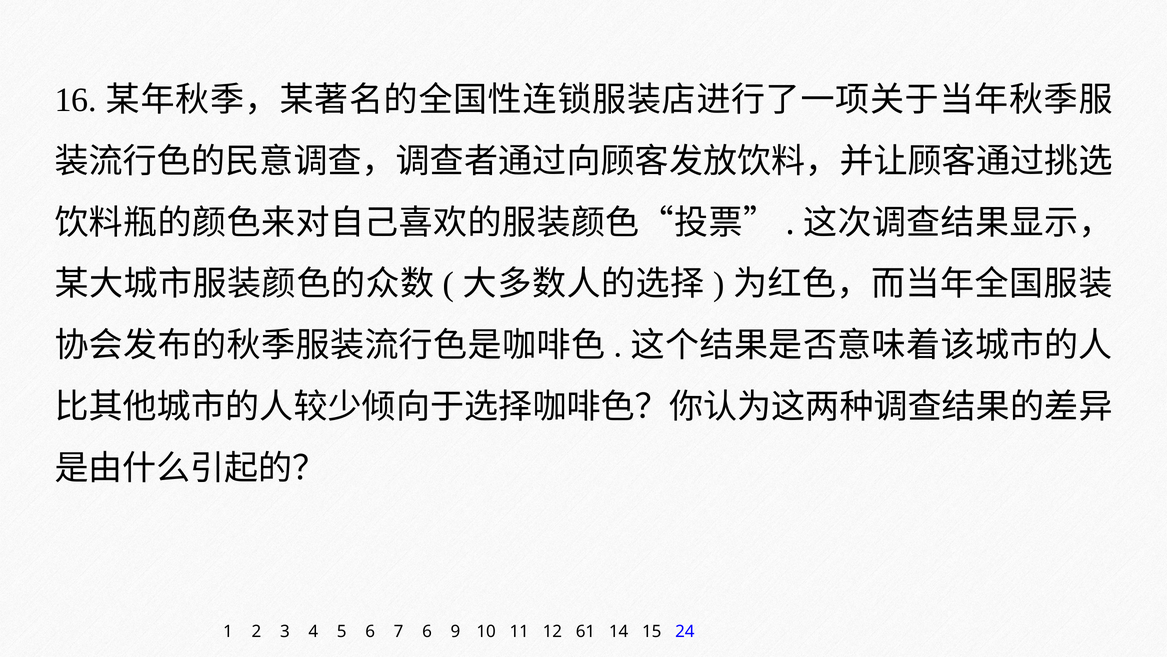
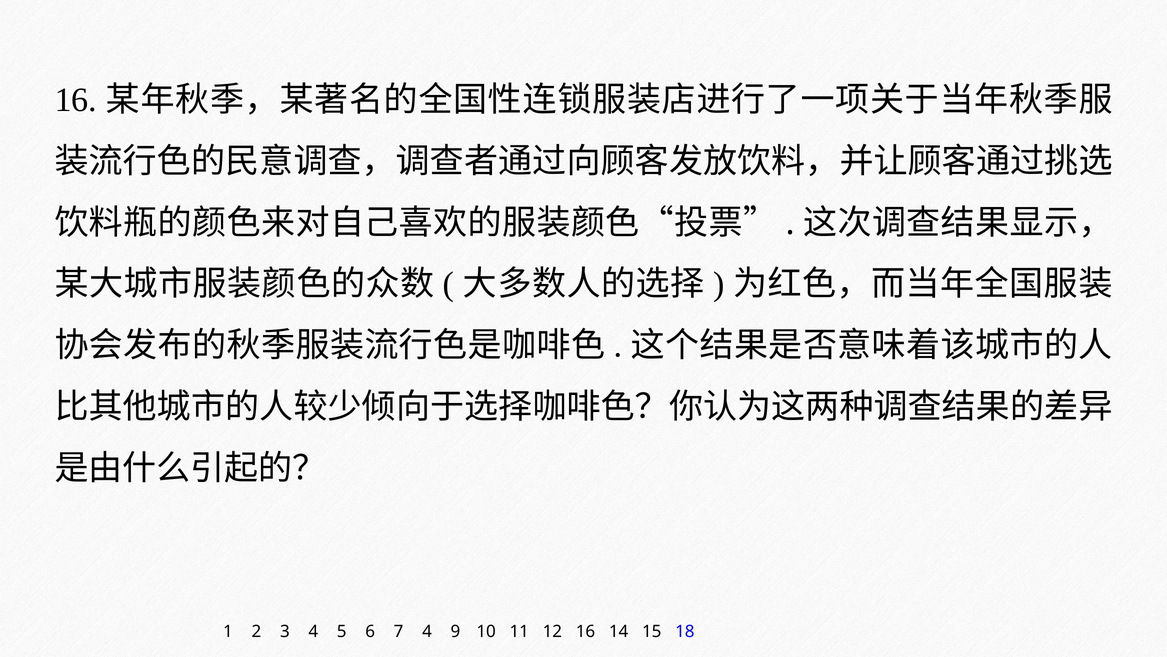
7 6: 6 -> 4 (427, 631)
12 61: 61 -> 16 (586, 631)
24: 24 -> 18 (685, 631)
